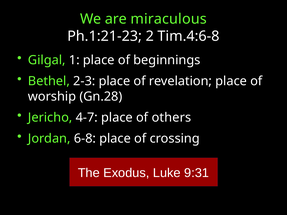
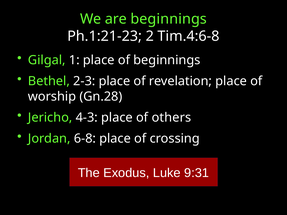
are miraculous: miraculous -> beginnings (169, 19)
4-7: 4-7 -> 4-3 (87, 118)
